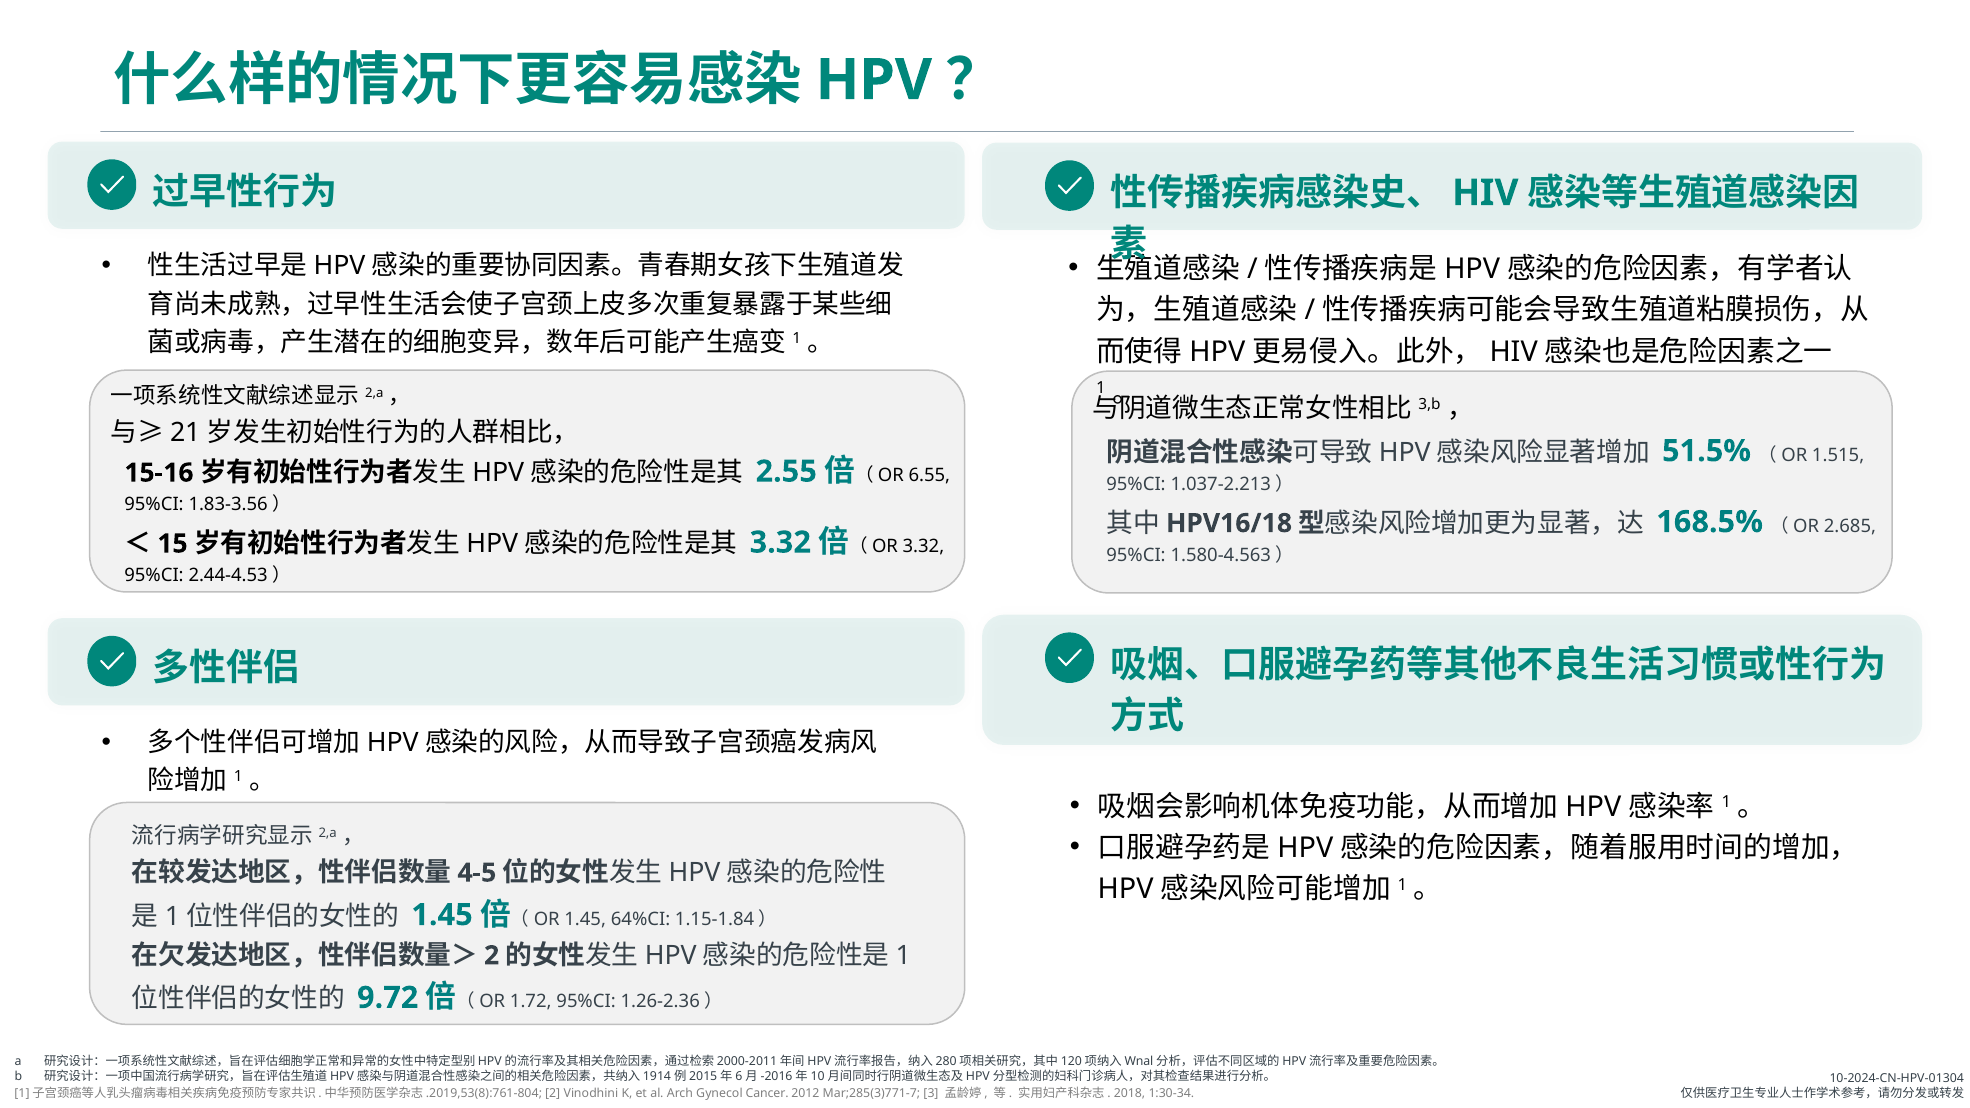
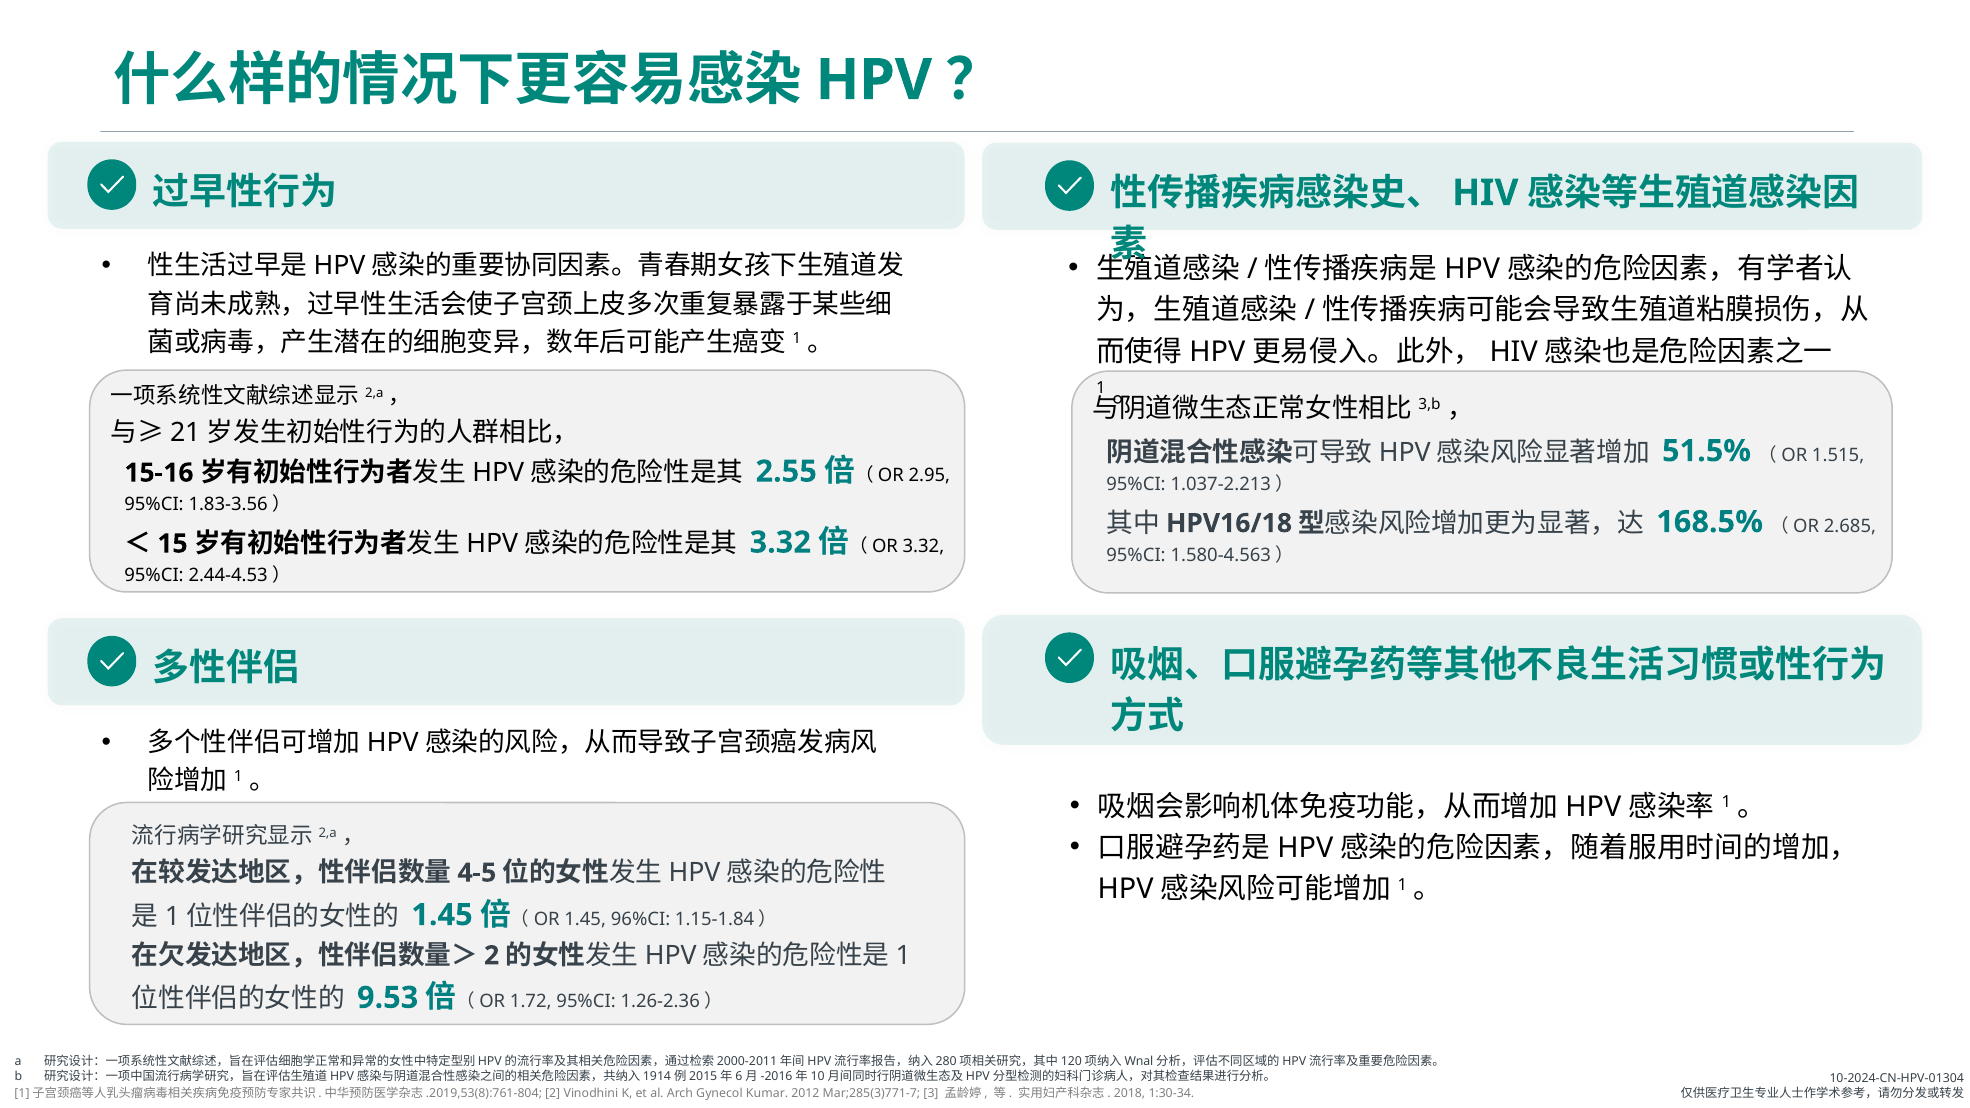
6.55: 6.55 -> 2.95 (929, 476)
64%CI: 64%CI -> 96%CI (641, 919)
9.72: 9.72 -> 9.53 (388, 998)
Cancer: Cancer -> Kumar (767, 1094)
